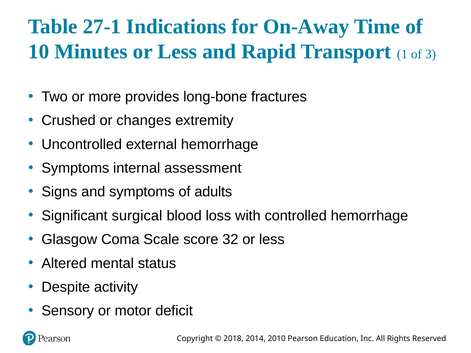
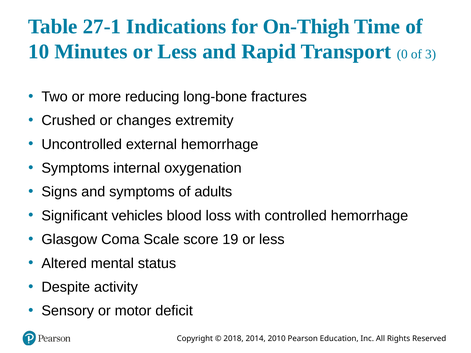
On-Away: On-Away -> On-Thigh (306, 27)
1: 1 -> 0 (402, 54)
provides: provides -> reducing (152, 97)
assessment: assessment -> oxygenation (203, 168)
surgical: surgical -> vehicles (137, 216)
32: 32 -> 19 (230, 240)
